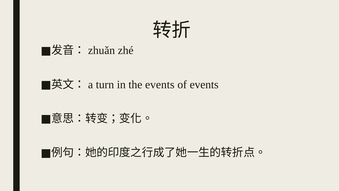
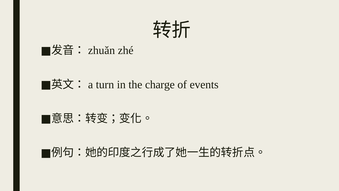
the events: events -> charge (160, 84)
